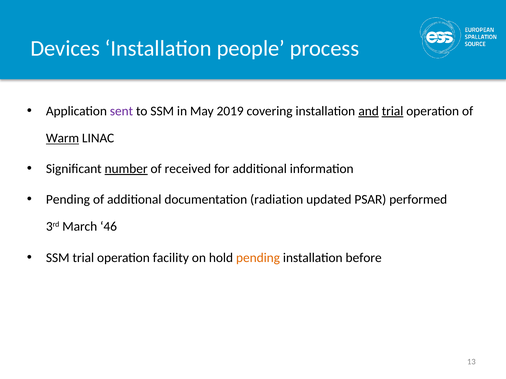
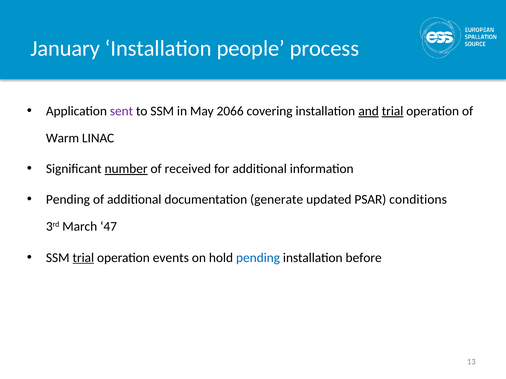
Devices: Devices -> January (65, 48)
2019: 2019 -> 2066 (230, 111)
Warm underline: present -> none (63, 138)
radiation: radiation -> generate (277, 200)
performed: performed -> conditions (418, 200)
46: 46 -> 47 (109, 227)
trial underline: none -> present (83, 258)
facility: facility -> events (171, 258)
pending colour: orange -> blue (258, 258)
